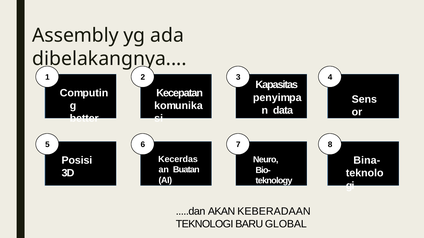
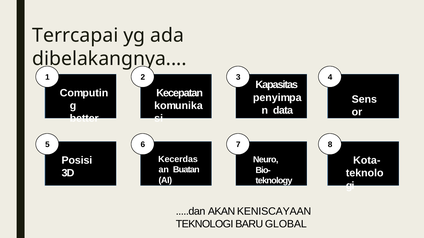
Assembly: Assembly -> Terrcapai (75, 36)
Bina-: Bina- -> Kota- (367, 161)
KEBERADAAN: KEBERADAAN -> KENISCAYAAN (274, 212)
